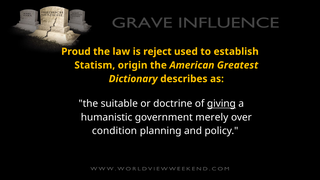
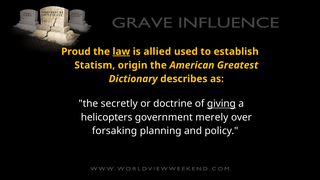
law underline: none -> present (121, 52)
reject: reject -> allied (157, 52)
suitable: suitable -> secretly (119, 104)
humanistic: humanistic -> helicopters (107, 117)
condition: condition -> forsaking (114, 131)
